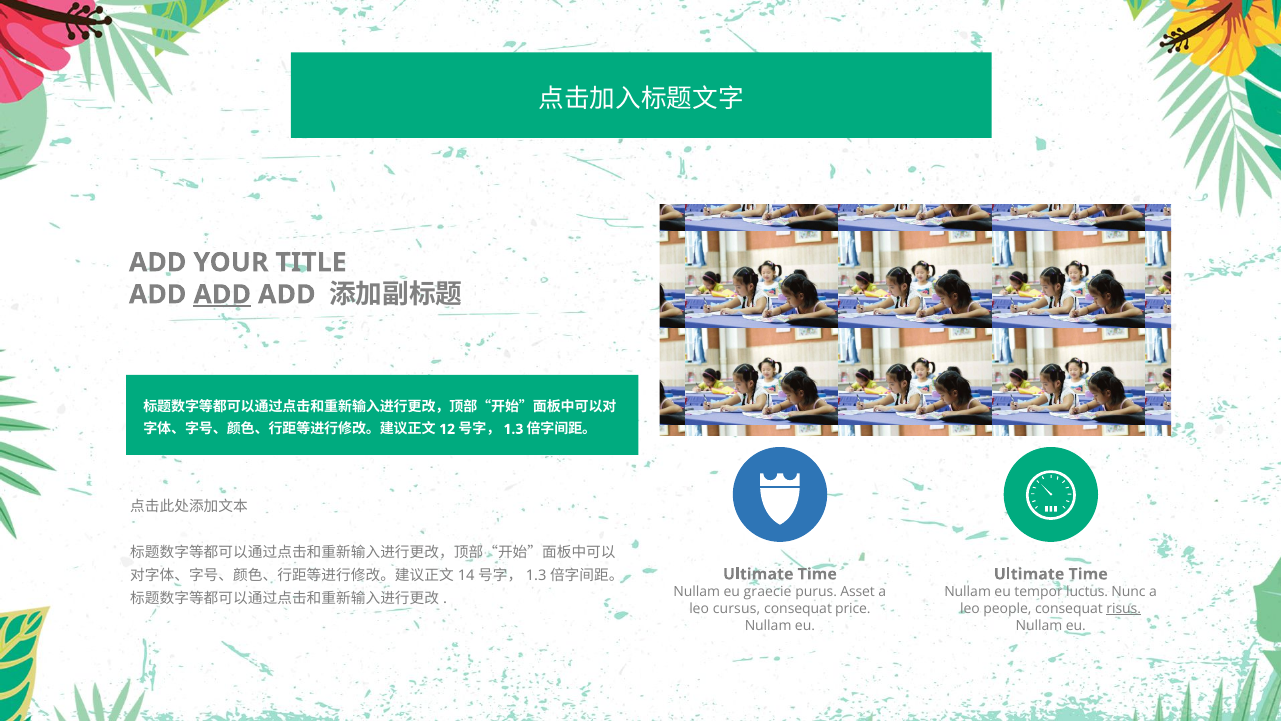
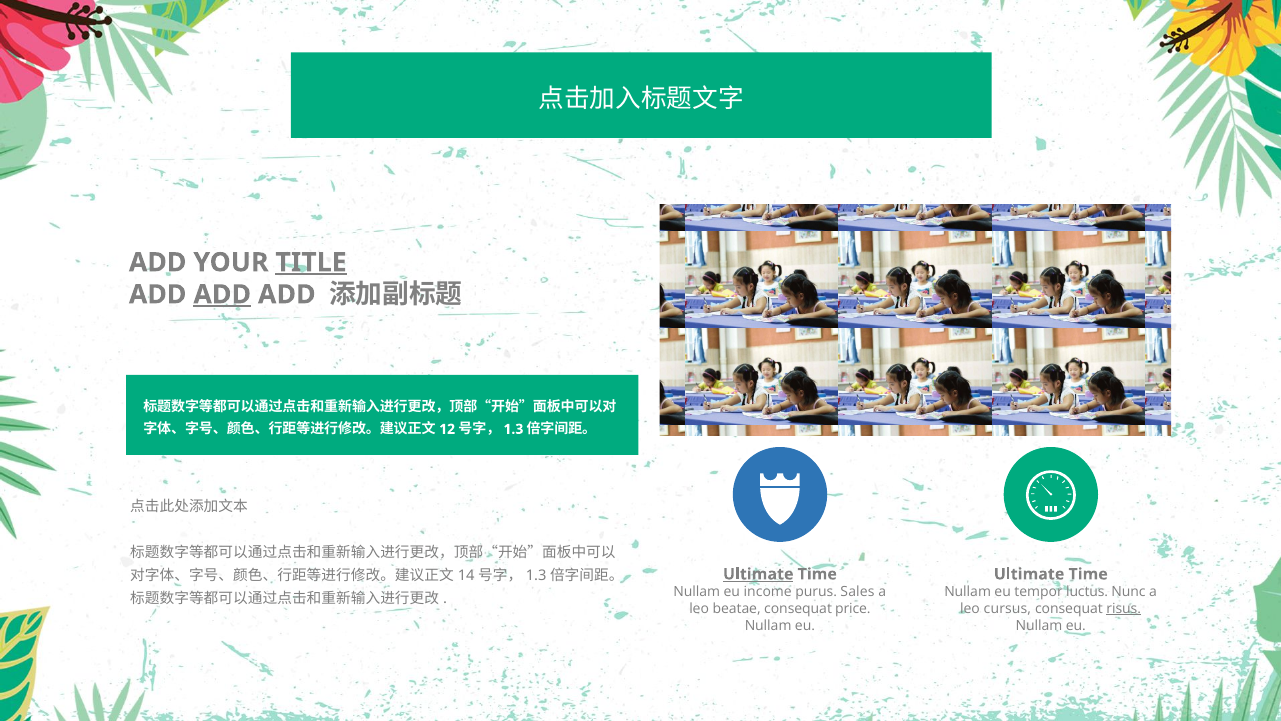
TITLE underline: none -> present (311, 262)
Ultimate underline: none -> present (758, 574)
graecie: graecie -> income (768, 592)
Asset: Asset -> Sales (858, 592)
cursus: cursus -> beatae (737, 609)
people: people -> cursus (1007, 609)
